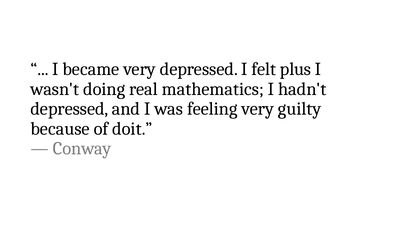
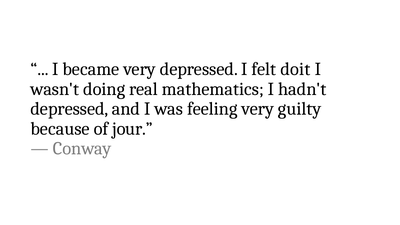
plus: plus -> doit (295, 69)
doit: doit -> jour (132, 129)
